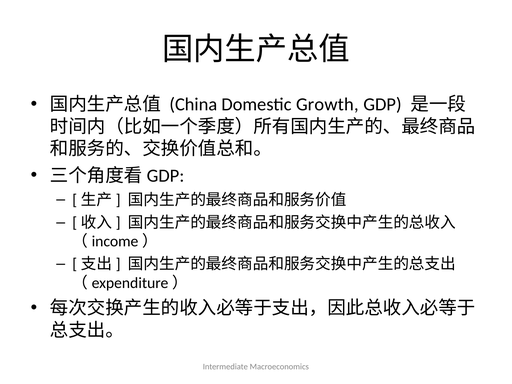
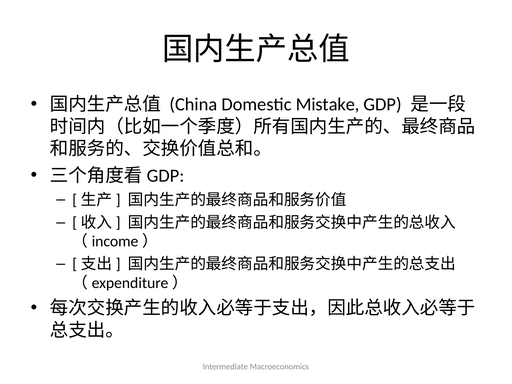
Growth: Growth -> Mistake (328, 105)
